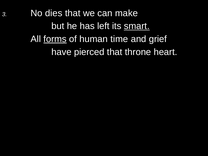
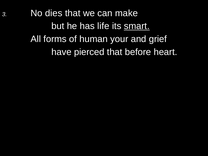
left: left -> life (103, 26)
forms underline: present -> none (55, 39)
time: time -> your (119, 39)
throne: throne -> before (138, 52)
